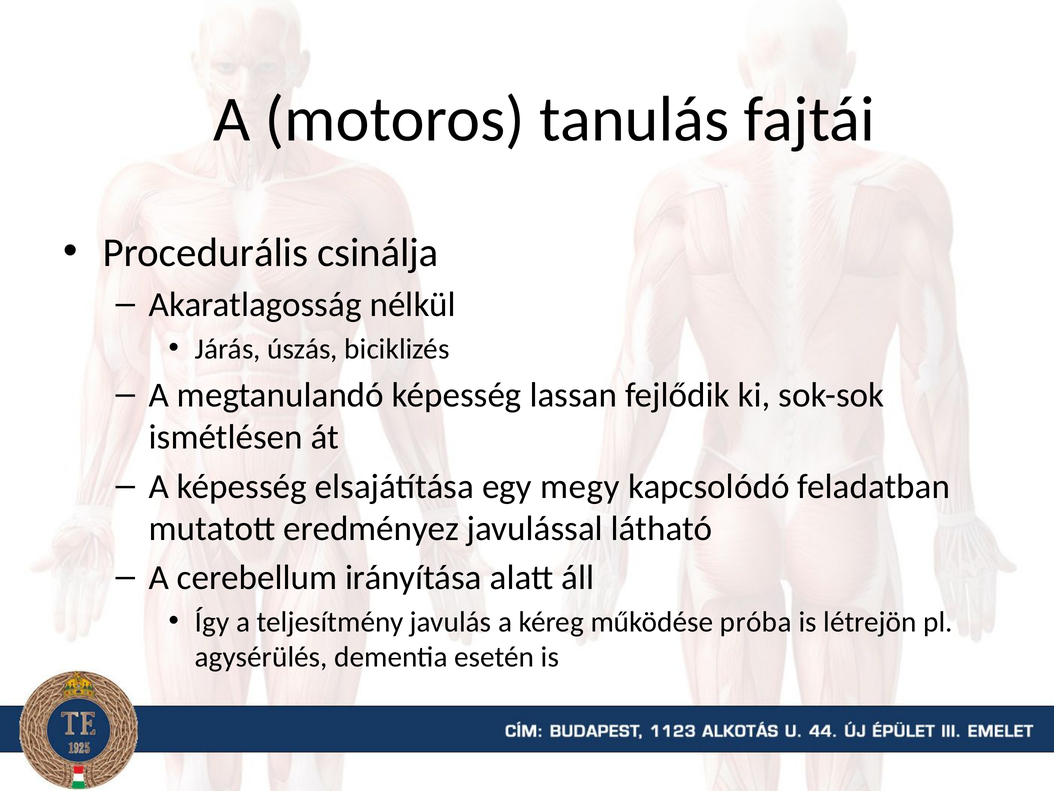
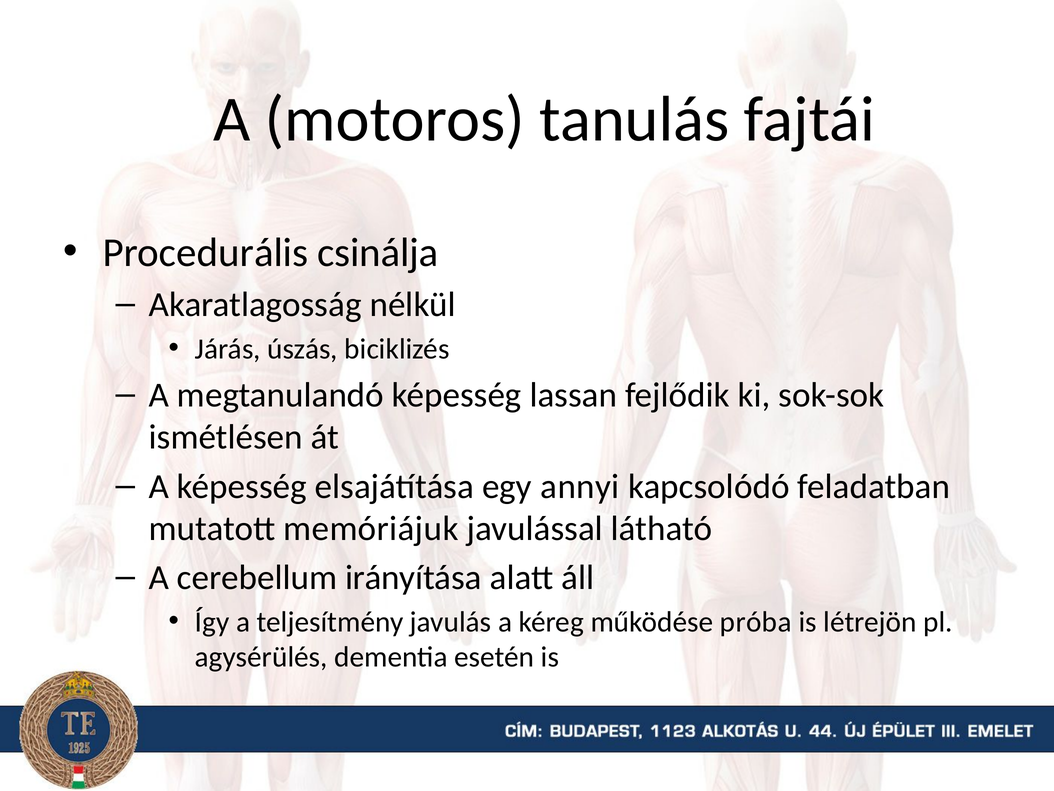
megy: megy -> annyi (580, 486)
eredményez: eredményez -> memóriájuk (371, 528)
